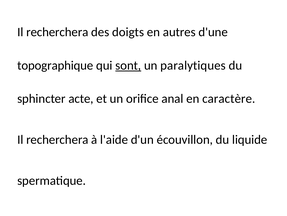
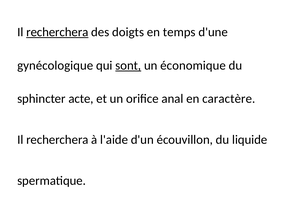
recherchera underline: none -> present (57, 32)
autres: autres -> temps (179, 32)
topographique: topographique -> gynécologique (55, 65)
paralytiques: paralytiques -> économique (193, 65)
